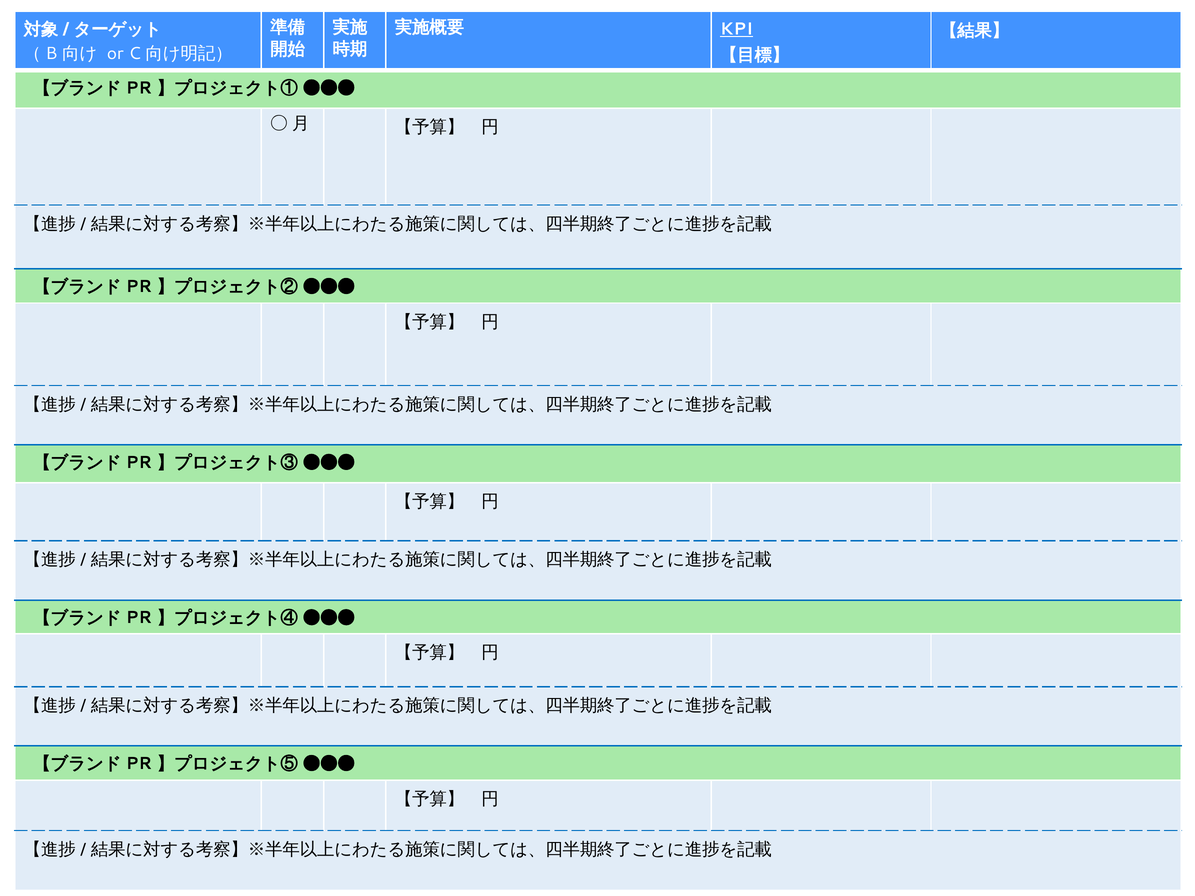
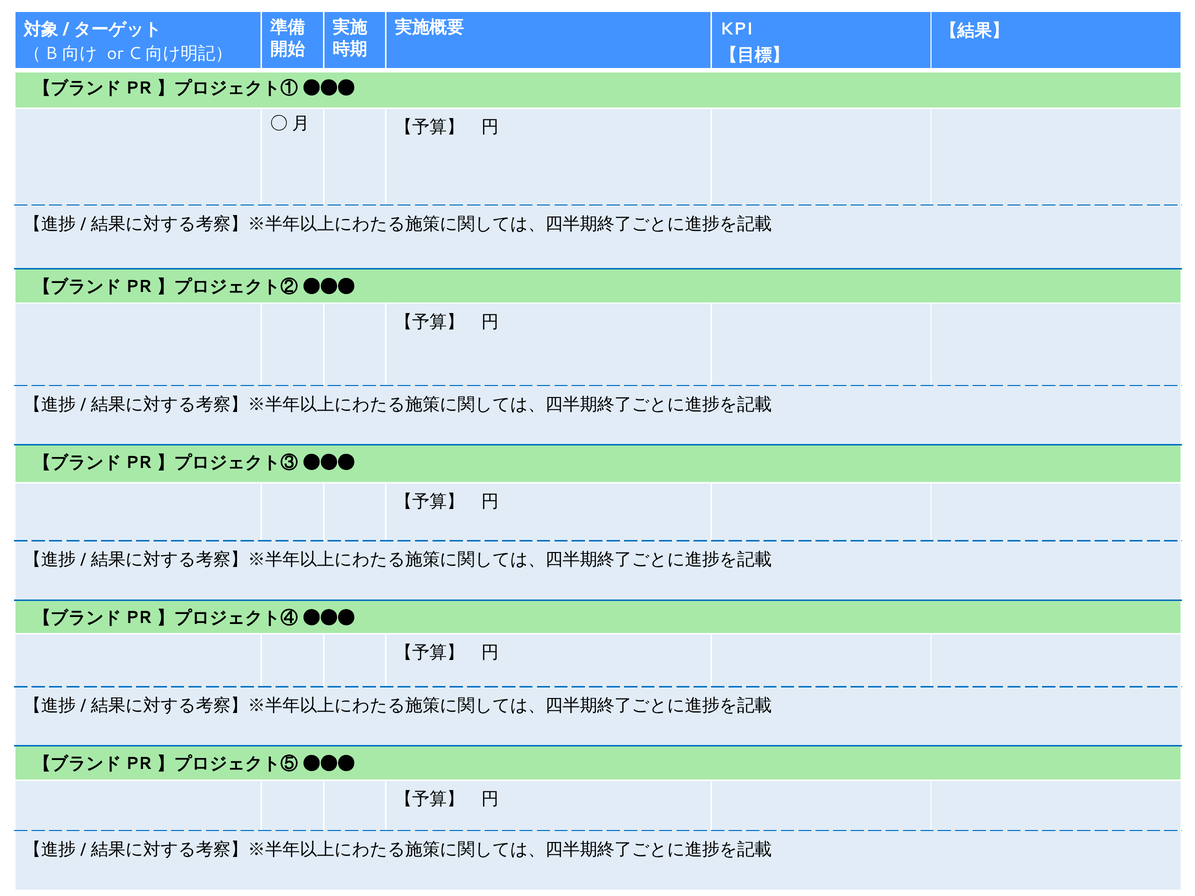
KPI underline: present -> none (737, 29)
